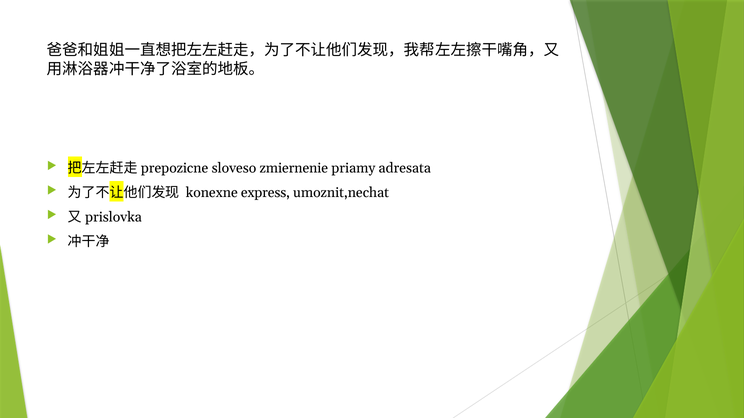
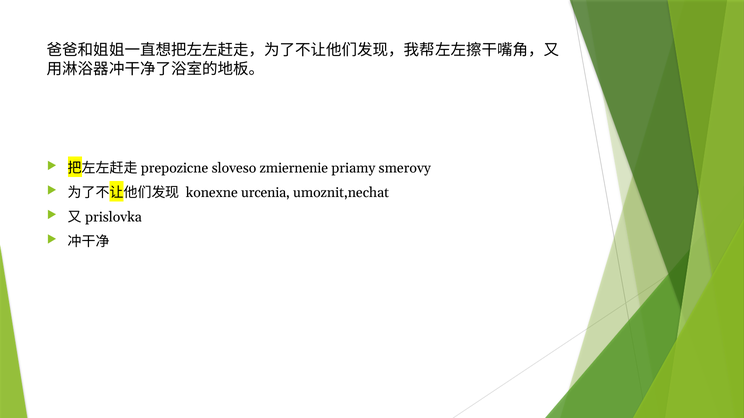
adresata: adresata -> smerovy (405, 168)
express: express -> urcenia (265, 193)
